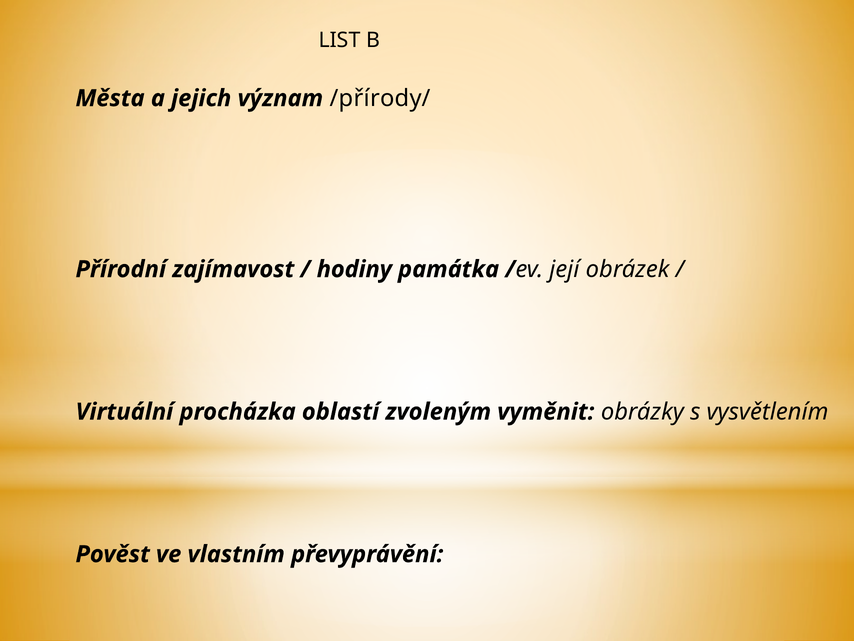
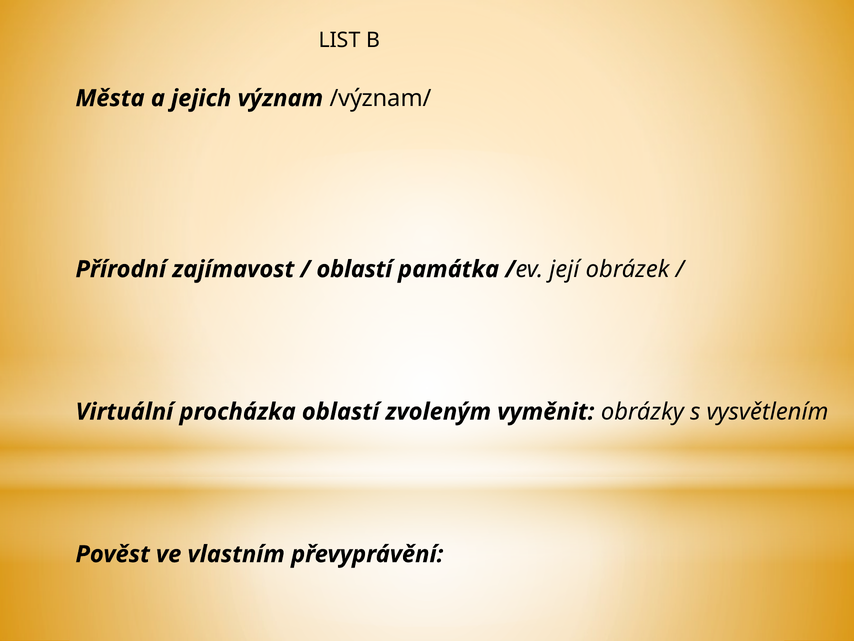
/přírody/: /přírody/ -> /význam/ (380, 98)
hodiny: hodiny -> oblastí (354, 269)
